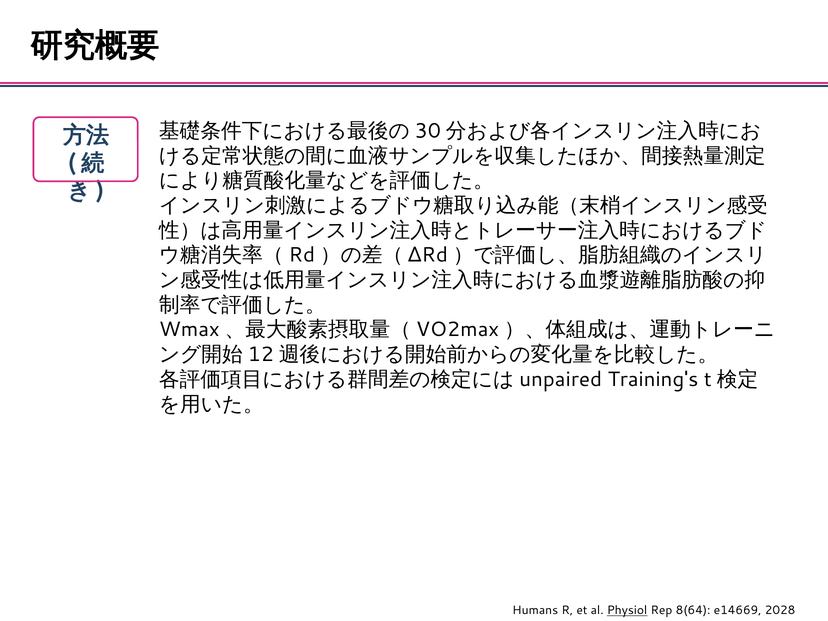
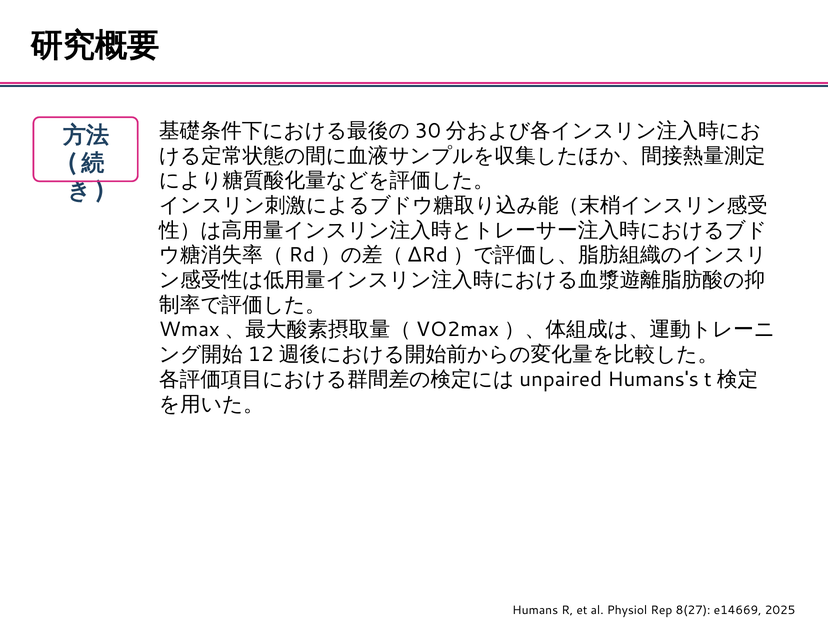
Training's: Training's -> Humans's (653, 379)
Physiol underline: present -> none (627, 611)
8(64: 8(64 -> 8(27 (693, 611)
2028: 2028 -> 2025 (780, 611)
